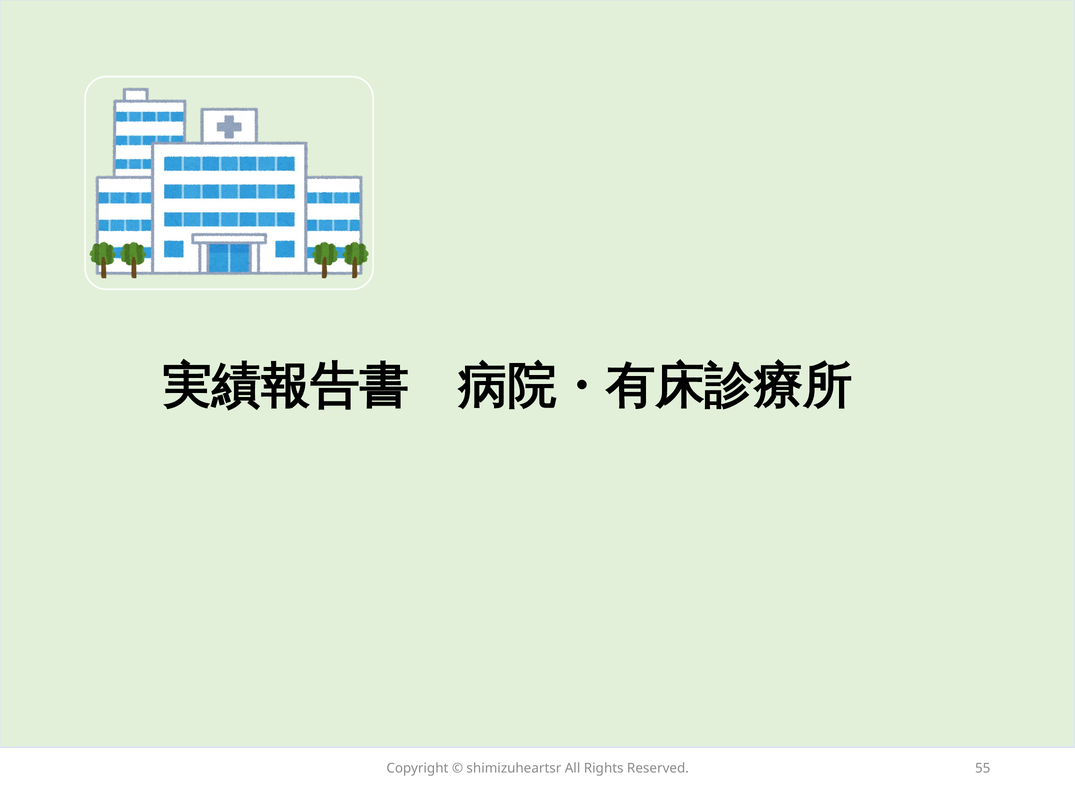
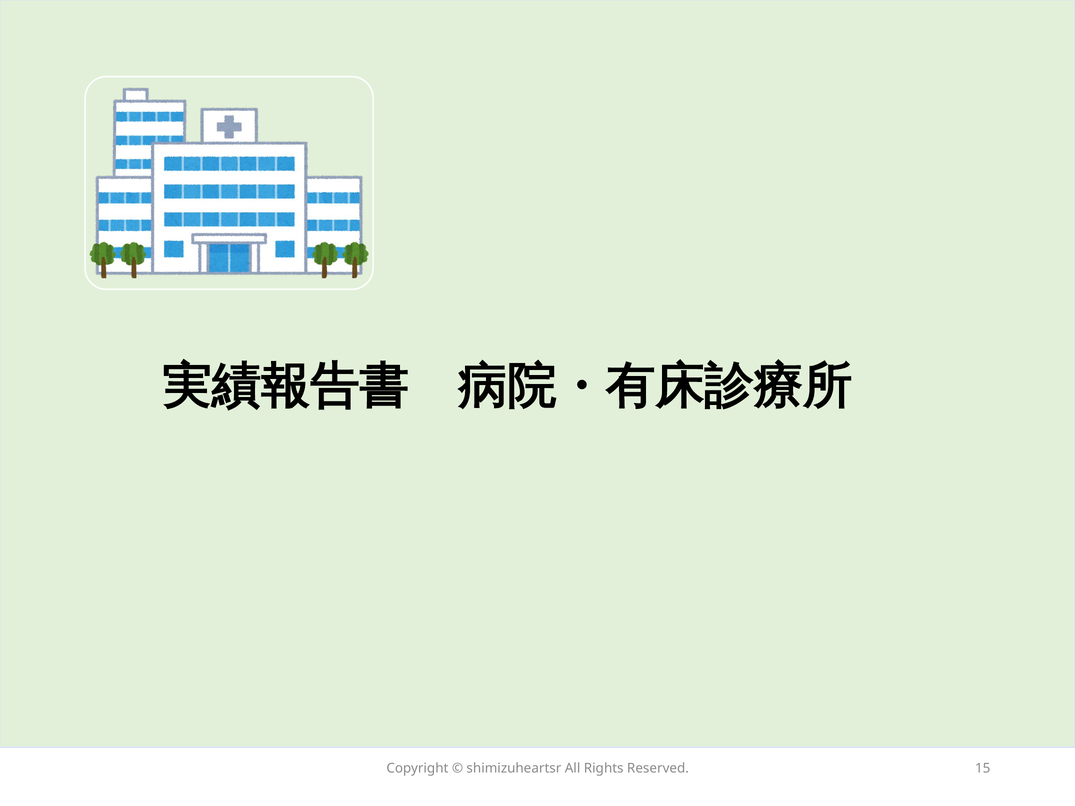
55: 55 -> 15 (983, 769)
